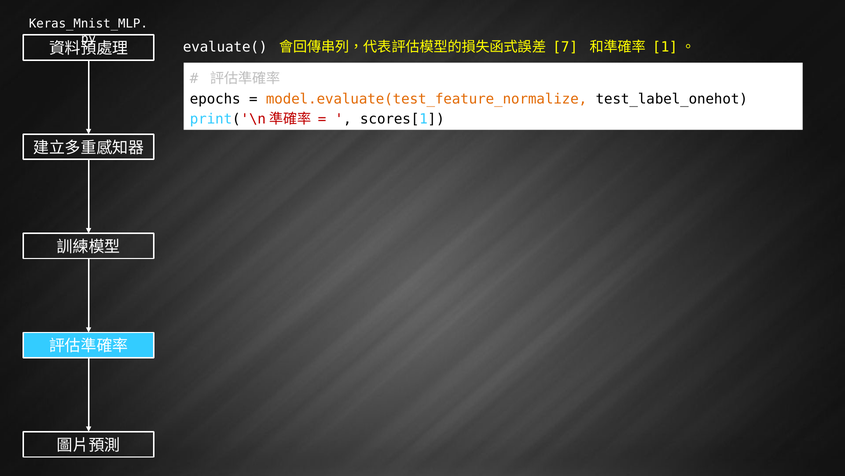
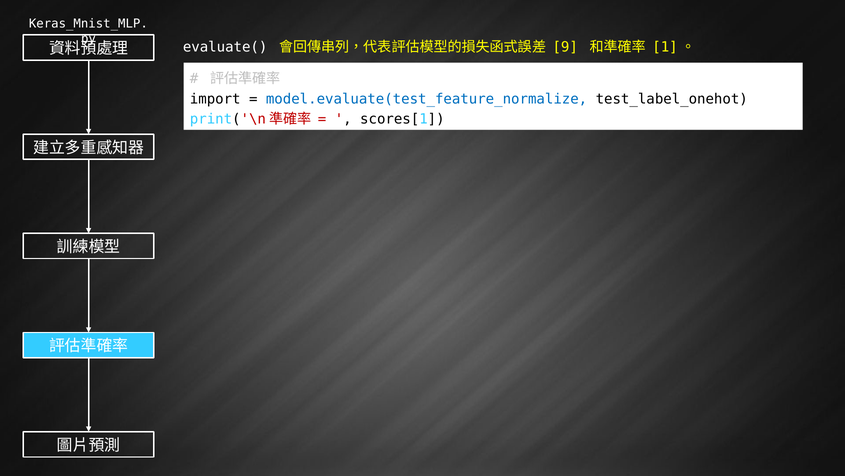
7: 7 -> 9 (565, 47)
epochs: epochs -> import (215, 99)
model.evaluate(test_feature_normalize colour: orange -> blue (427, 99)
